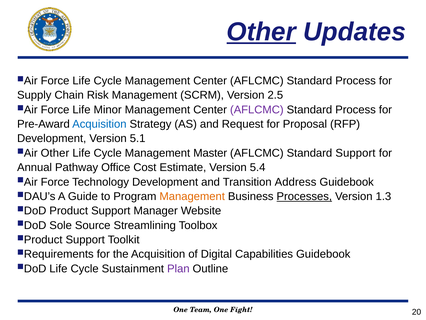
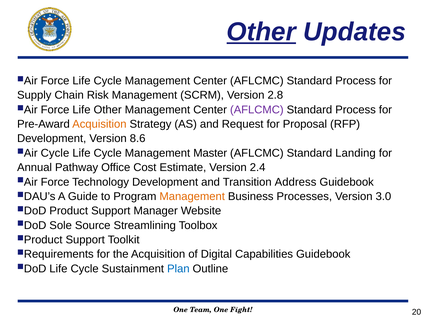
2.5: 2.5 -> 2.8 (275, 95)
Life Minor: Minor -> Other (108, 110)
Acquisition colour: blue -> orange (99, 124)
5.1: 5.1 -> 8.6 (138, 138)
Other: Other -> Cycle (55, 153)
Standard Support: Support -> Landing (356, 153)
5.4: 5.4 -> 2.4 (258, 167)
Processes underline: present -> none (304, 196)
1.3: 1.3 -> 3.0 (383, 196)
Plan colour: purple -> blue (178, 268)
